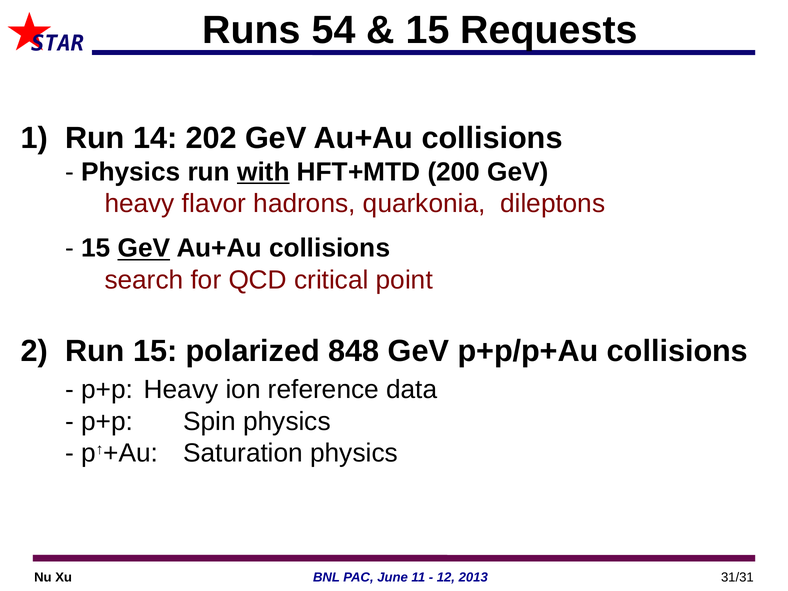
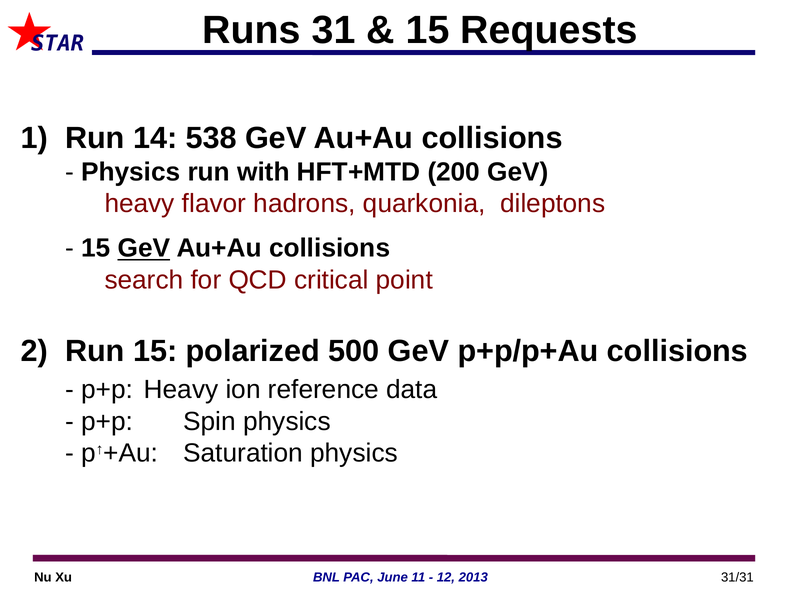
54: 54 -> 31 (334, 30)
202: 202 -> 538 (211, 138)
with underline: present -> none (263, 172)
848: 848 -> 500 (354, 351)
